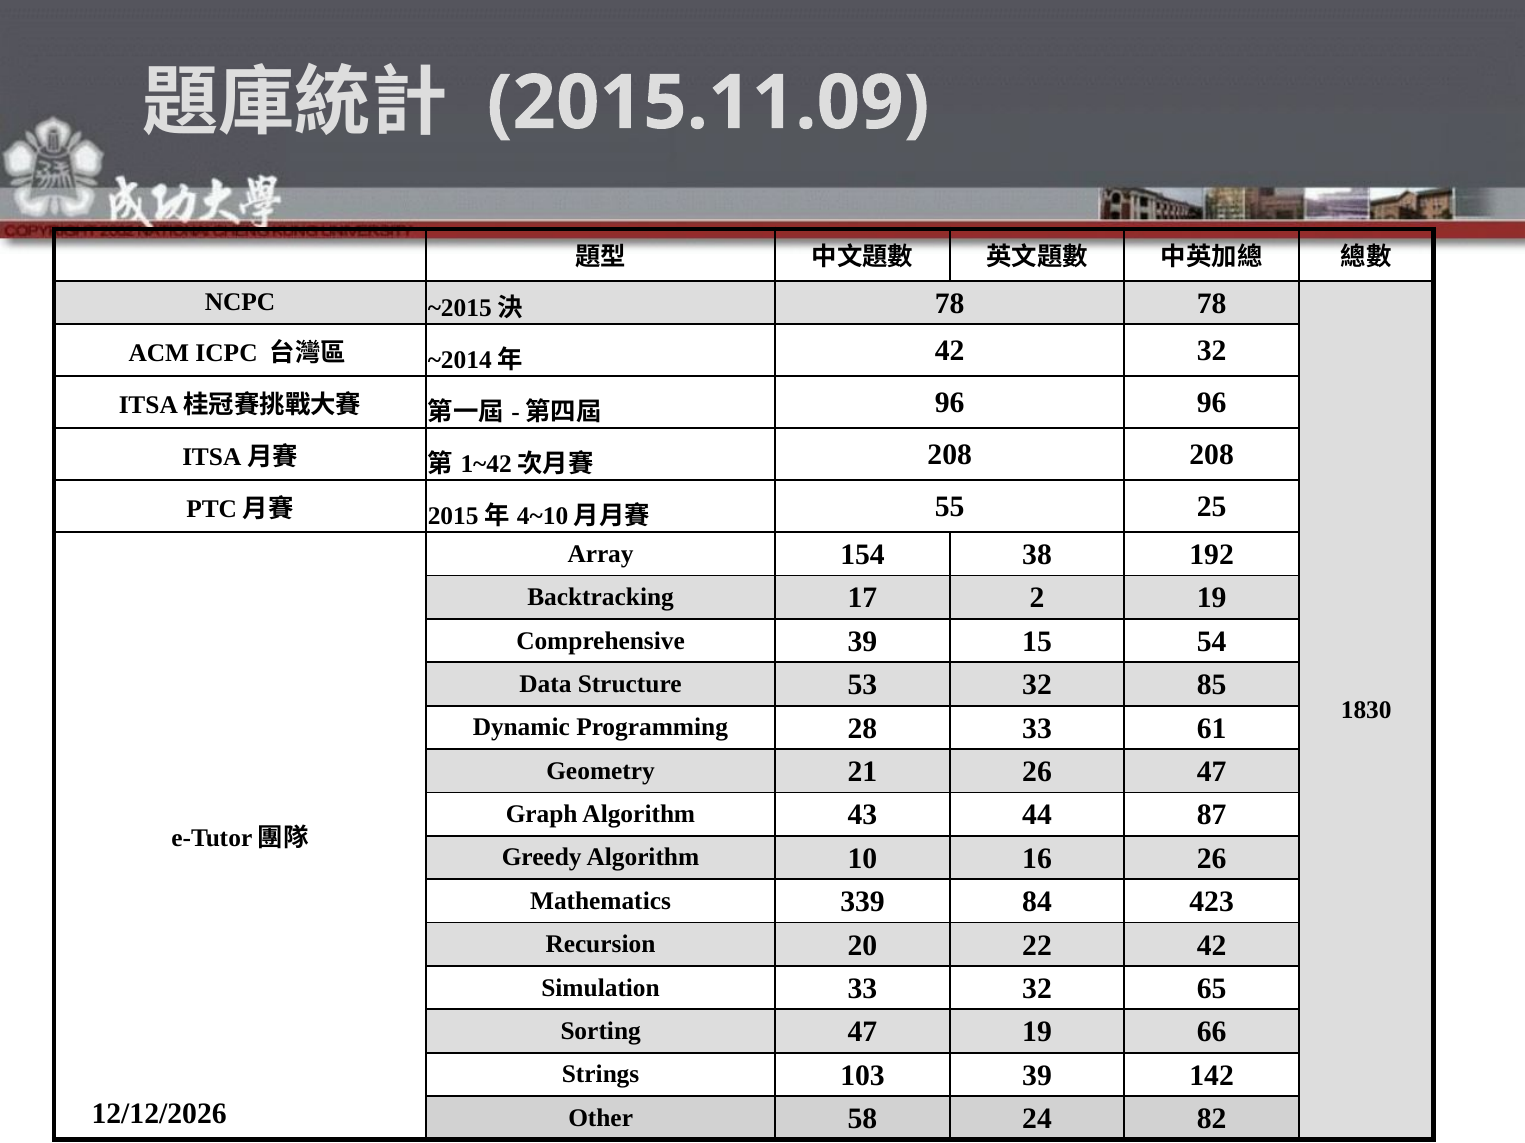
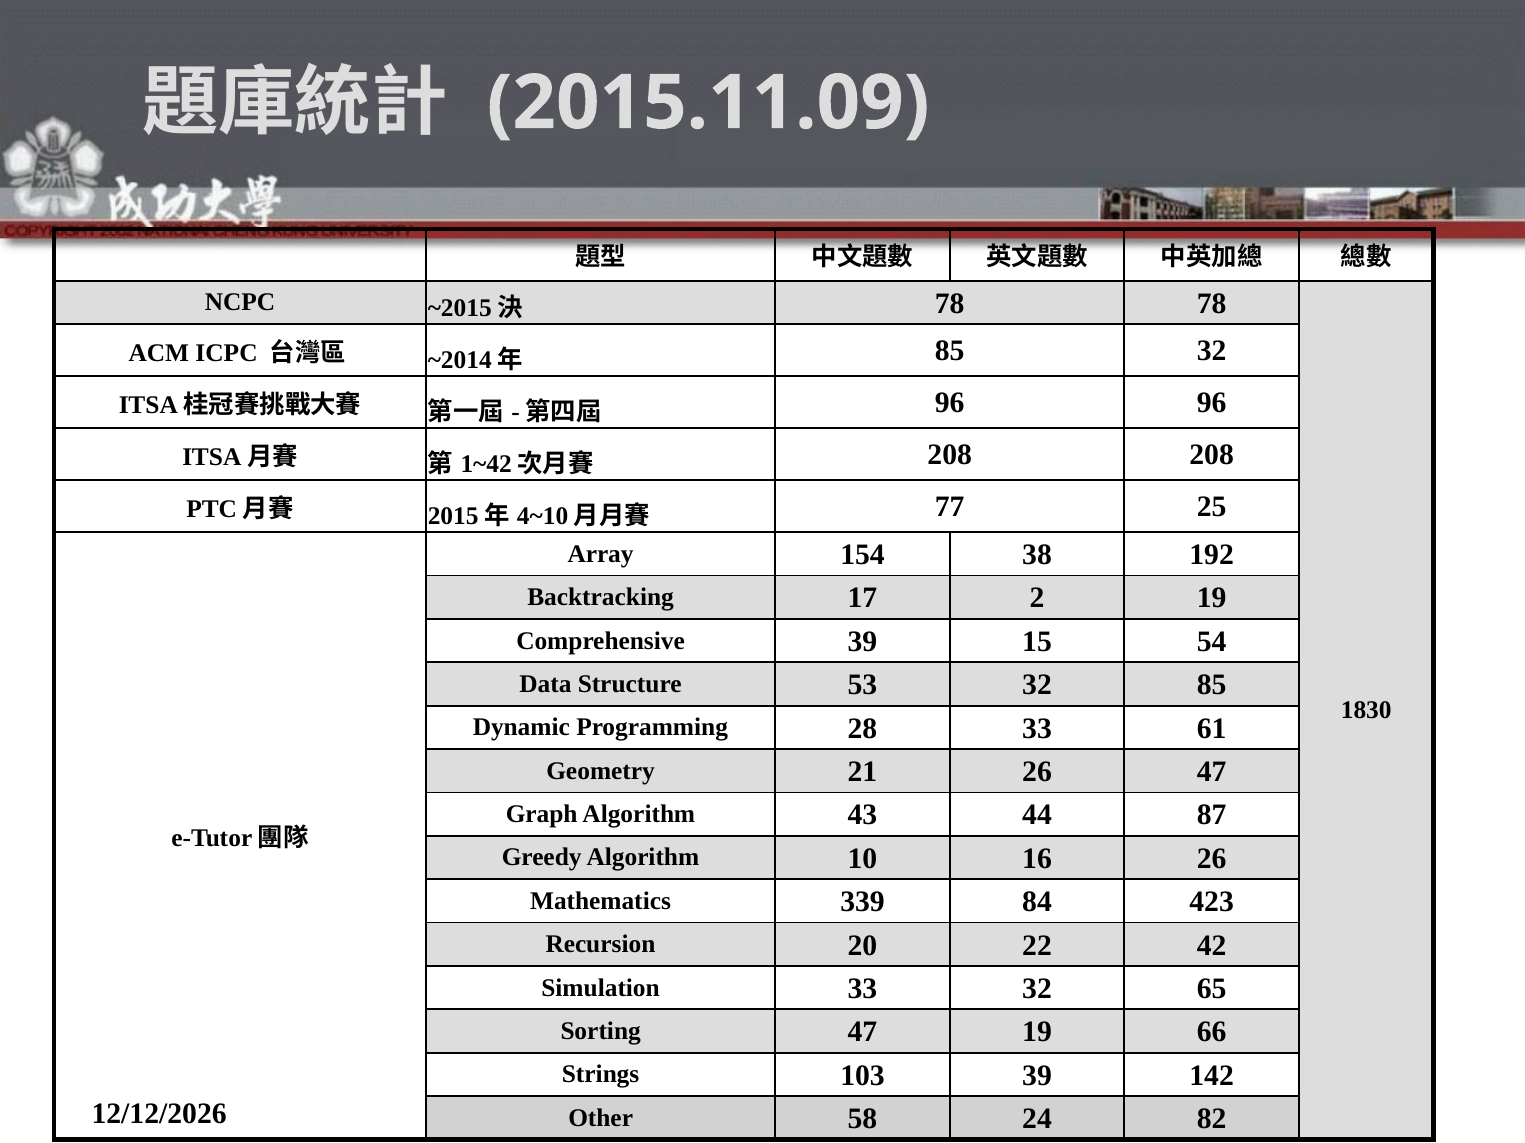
42: 42 -> 85 (950, 351)
55: 55 -> 77 (950, 507)
